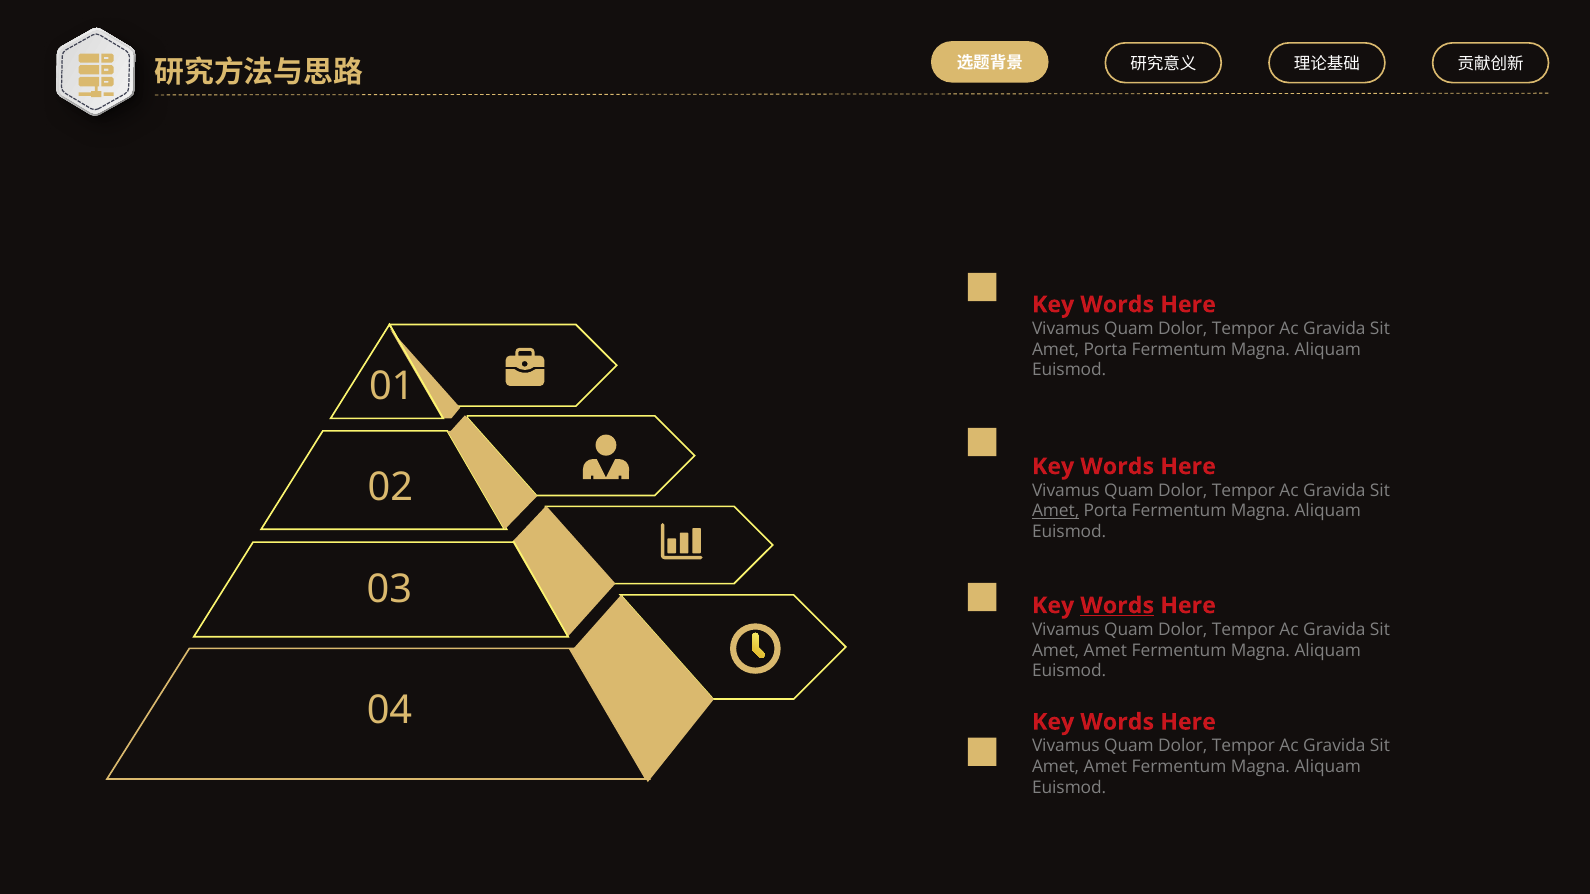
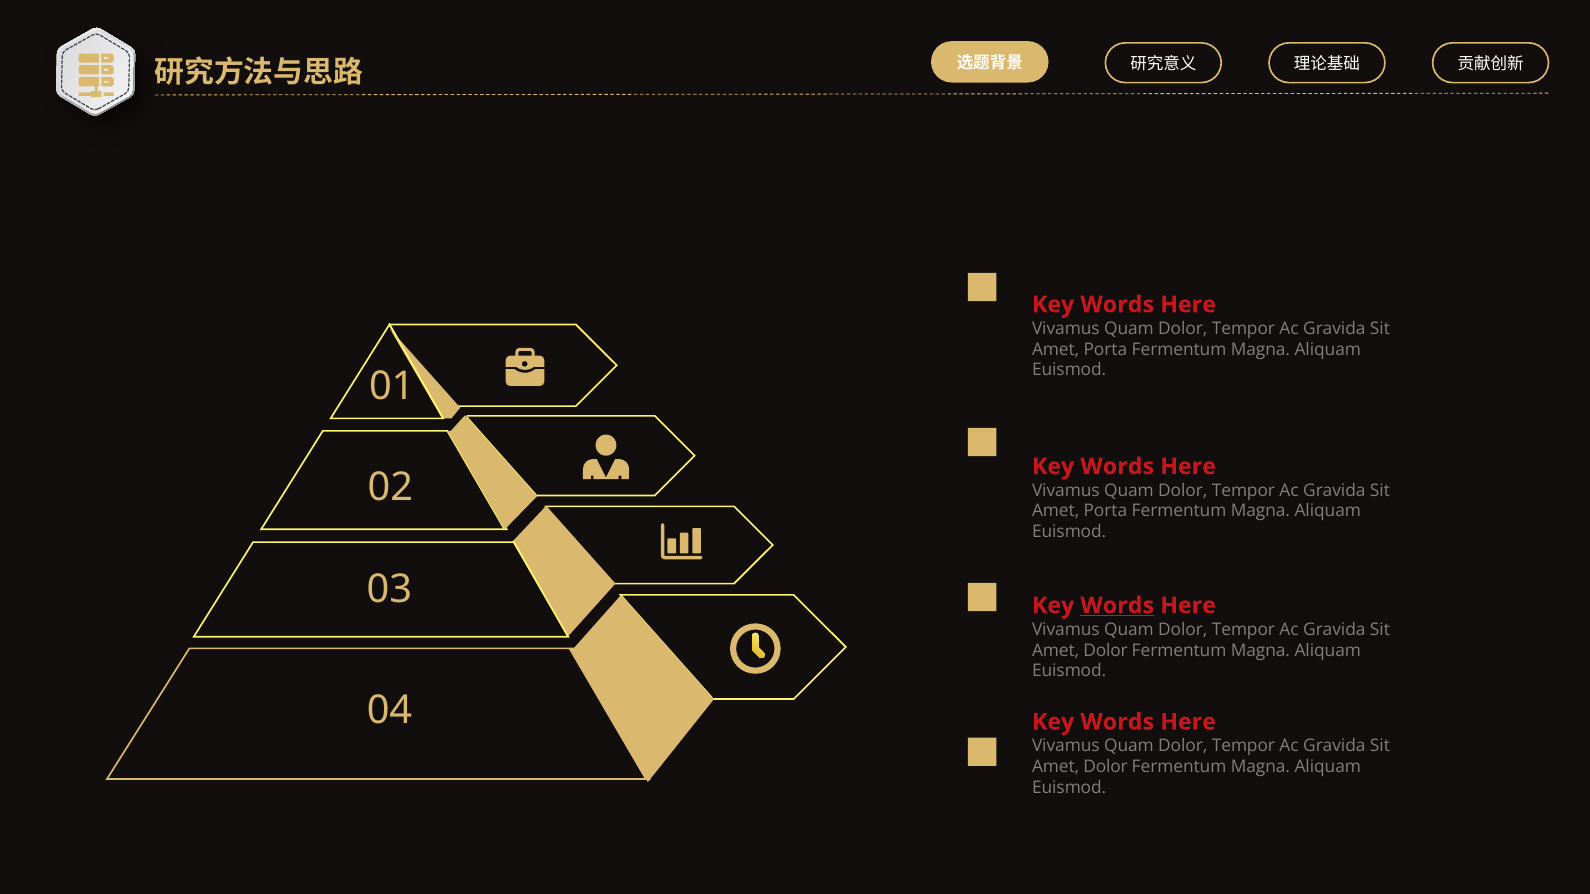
Amet underline: present -> none (1056, 511)
Amet: Amet -> Dolor (1106, 651)
Amet: Amet -> Dolor (1106, 767)
